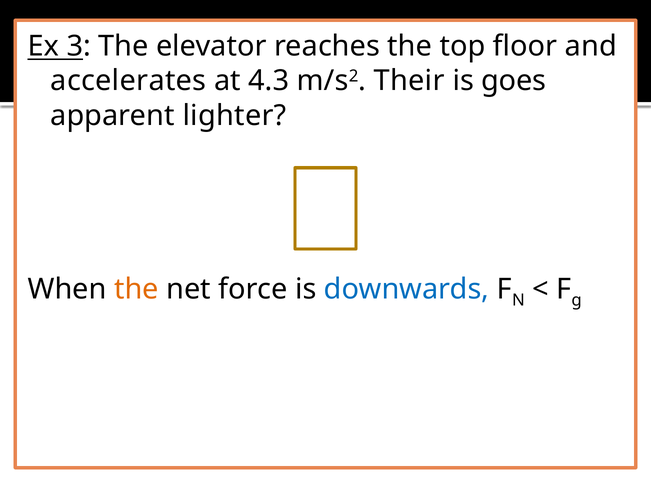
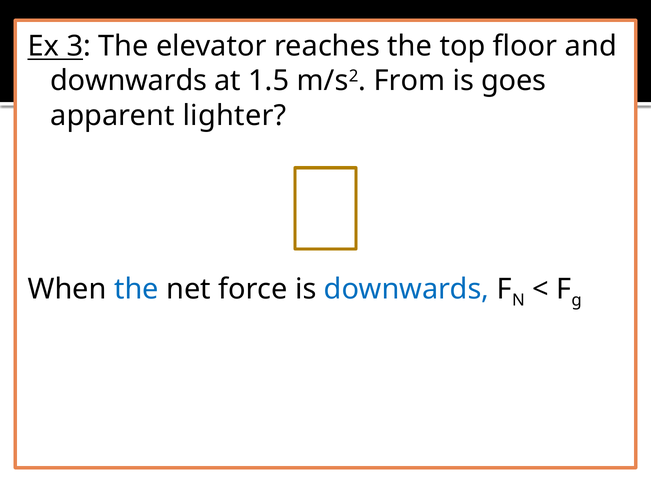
accelerates: accelerates -> downwards (129, 81)
4.3: 4.3 -> 1.5 (269, 81)
Their: Their -> From (409, 81)
the colour: orange -> blue (136, 289)
